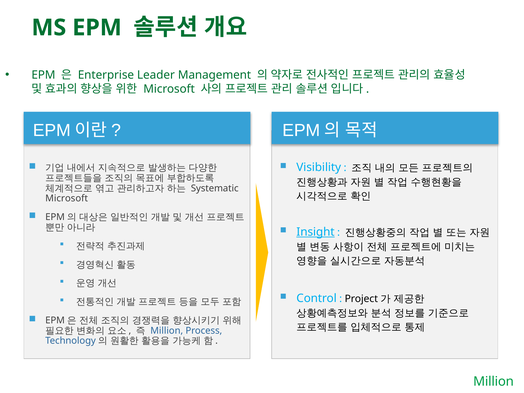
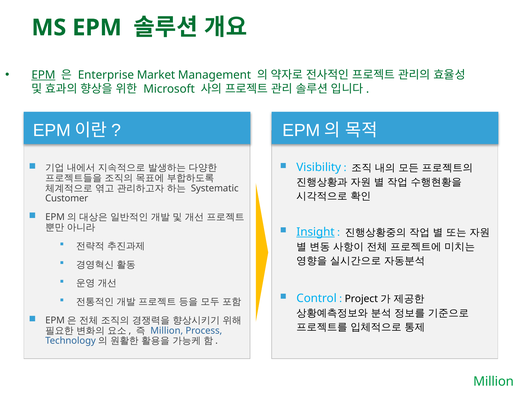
EPM underline: none -> present (43, 75)
Leader: Leader -> Market (156, 75)
Microsoft: Microsoft -> Customer (67, 198)
